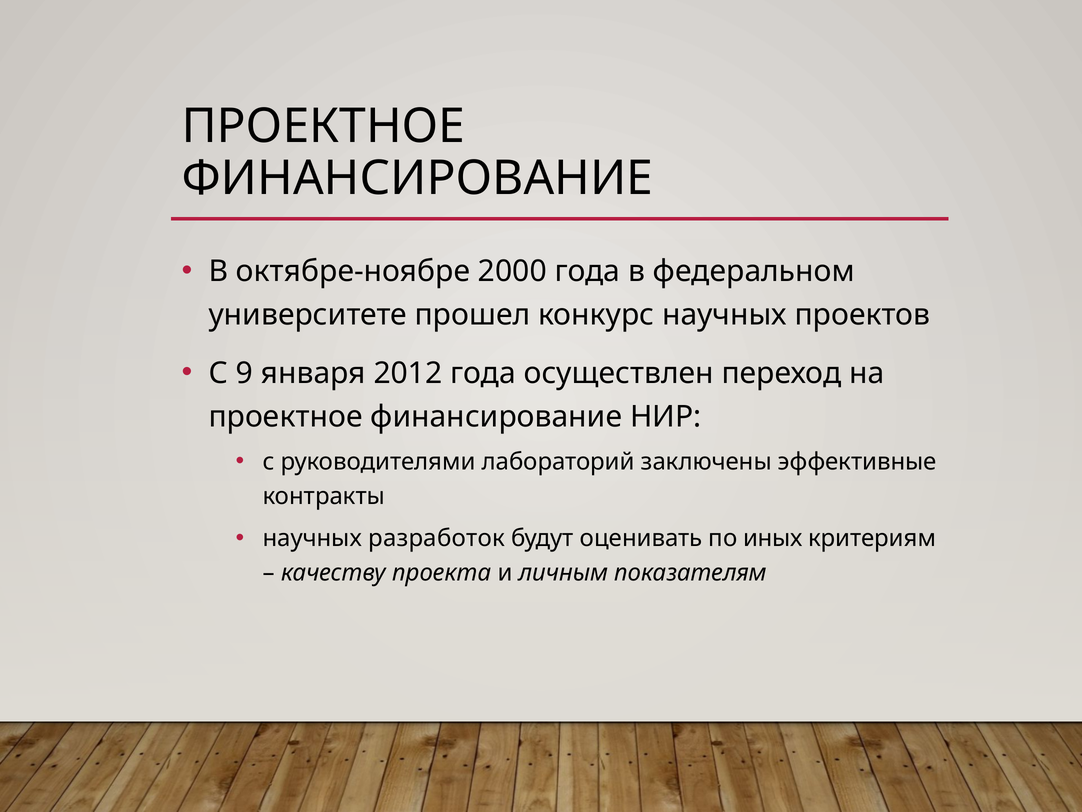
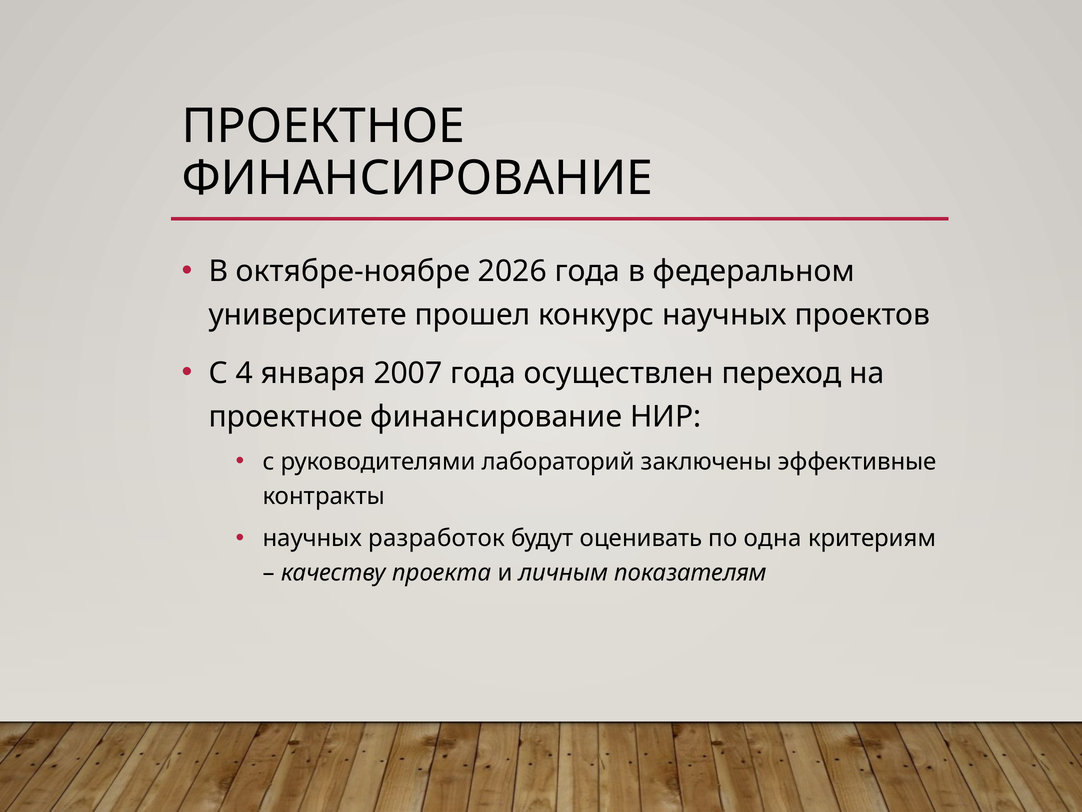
2000: 2000 -> 2026 (512, 271)
9: 9 -> 4 (244, 373)
2012: 2012 -> 2007 (408, 373)
иных: иных -> одна (773, 538)
